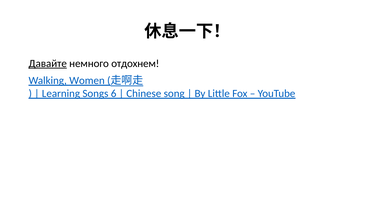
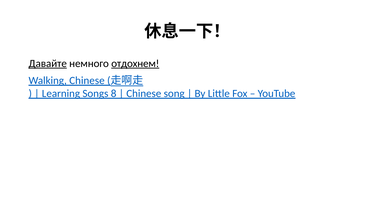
отдохнем underline: none -> present (135, 63)
Walking Women: Women -> Chinese (87, 81)
6: 6 -> 8 (114, 94)
